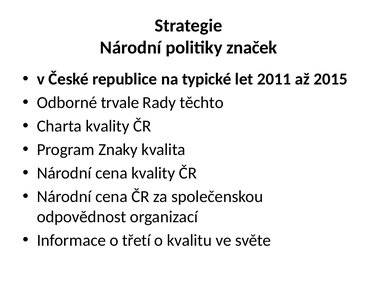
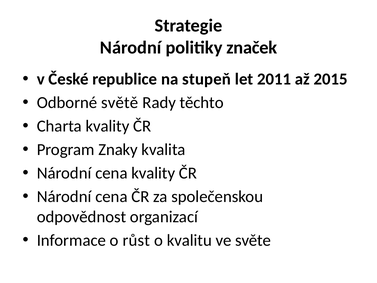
typické: typické -> stupeň (207, 79)
trvale: trvale -> světě (120, 103)
třetí: třetí -> růst (136, 240)
